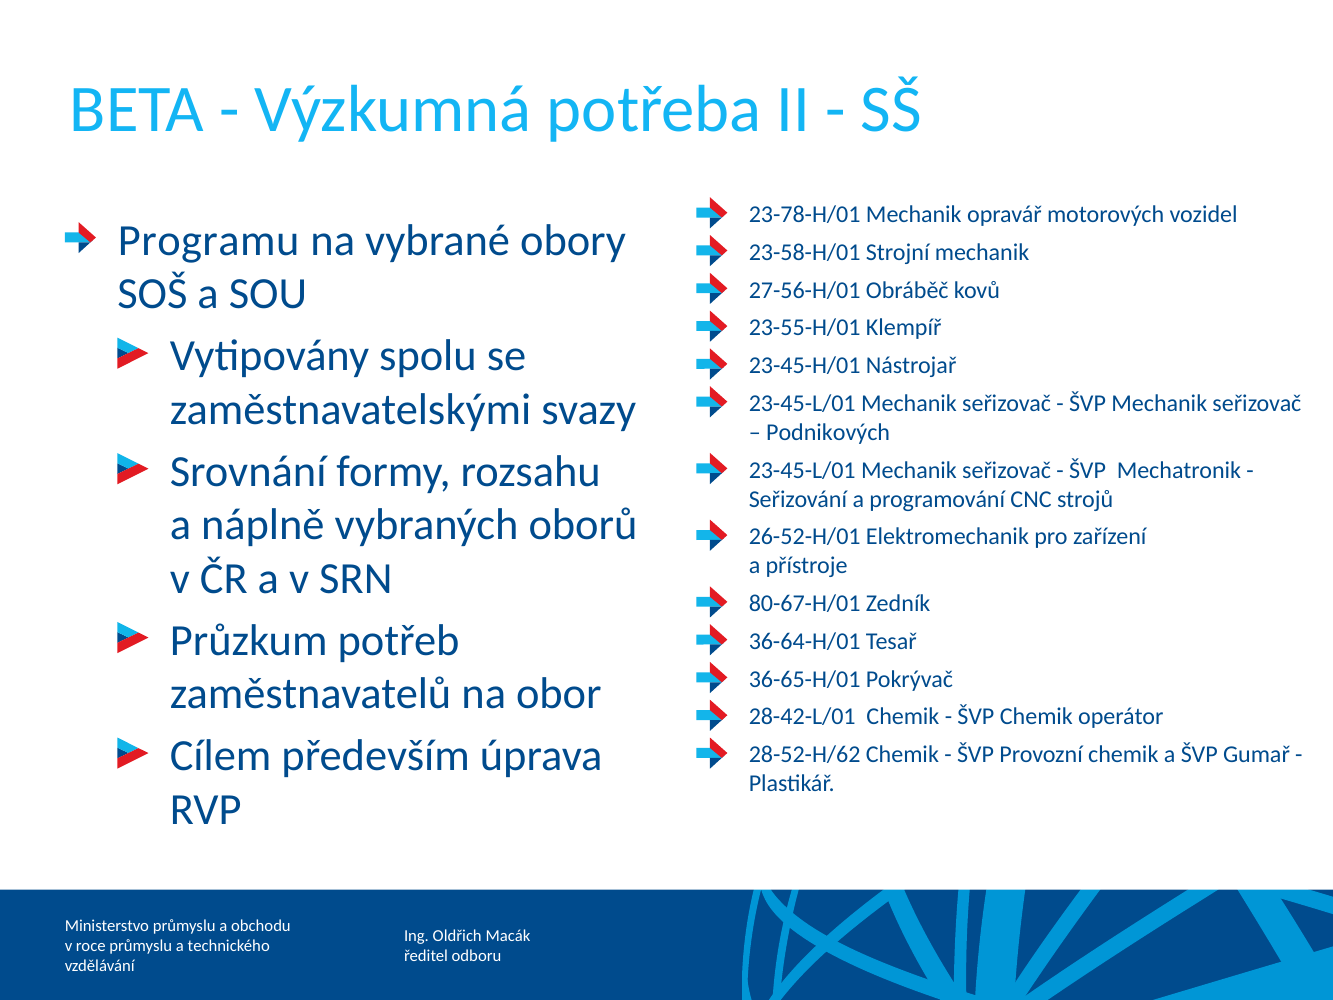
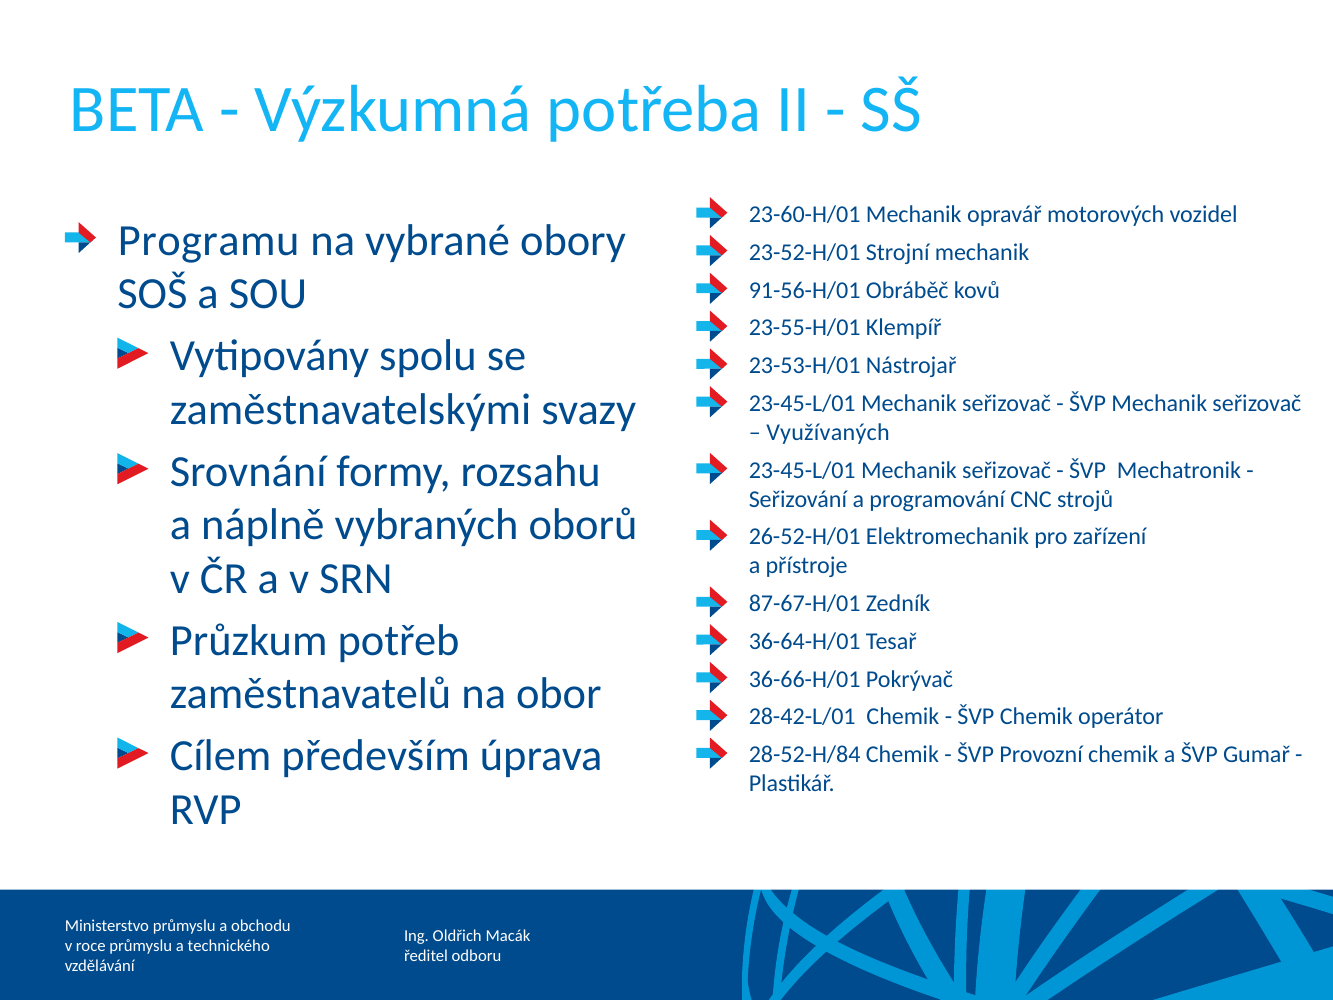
23-78-H/01: 23-78-H/01 -> 23-60-H/01 (805, 214)
23-58-H/01: 23-58-H/01 -> 23-52-H/01 (805, 252)
27-56-H/01: 27-56-H/01 -> 91-56-H/01 (805, 290)
23-45-H/01: 23-45-H/01 -> 23-53-H/01 (805, 366)
Podnikových: Podnikových -> Využívaných (828, 432)
80-67-H/01: 80-67-H/01 -> 87-67-H/01 (805, 603)
36-65-H/01: 36-65-H/01 -> 36-66-H/01 (805, 679)
28-52-H/62: 28-52-H/62 -> 28-52-H/84 (805, 755)
